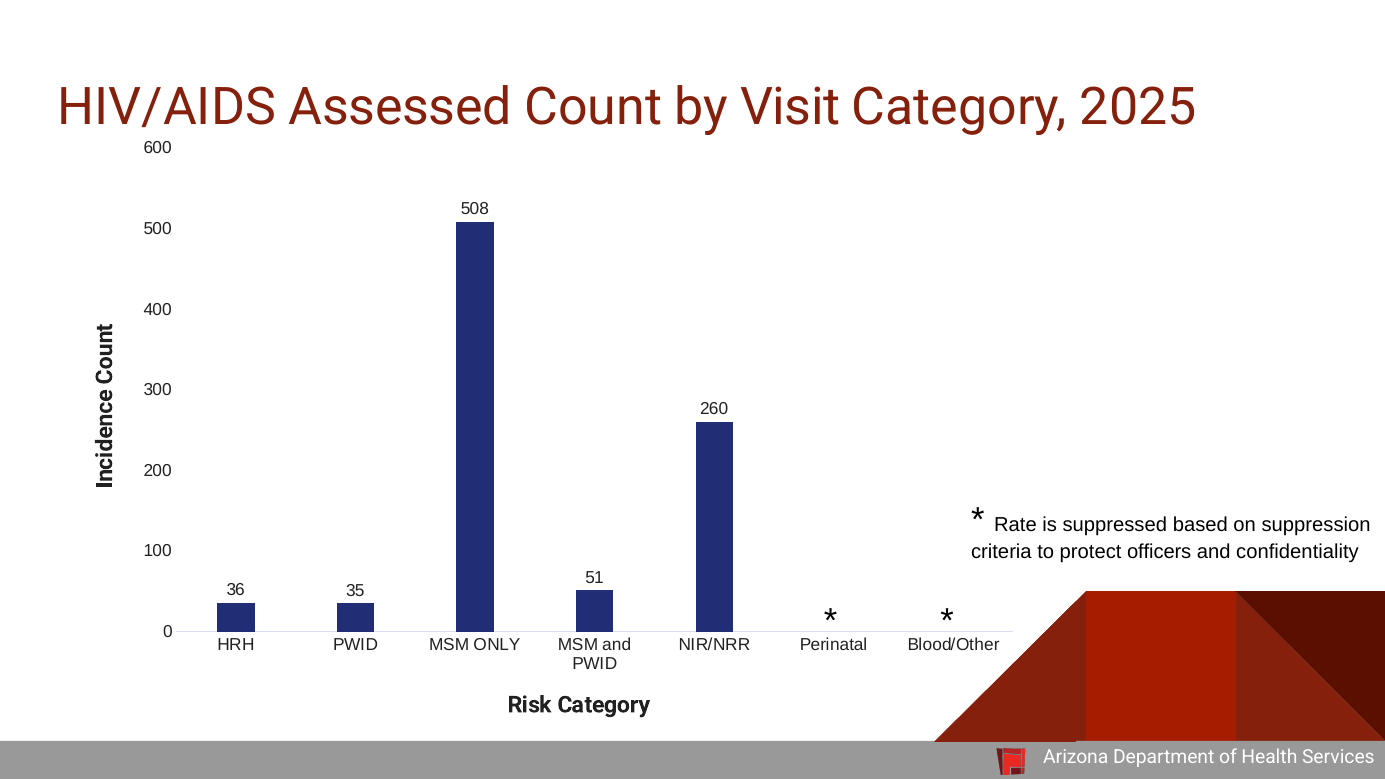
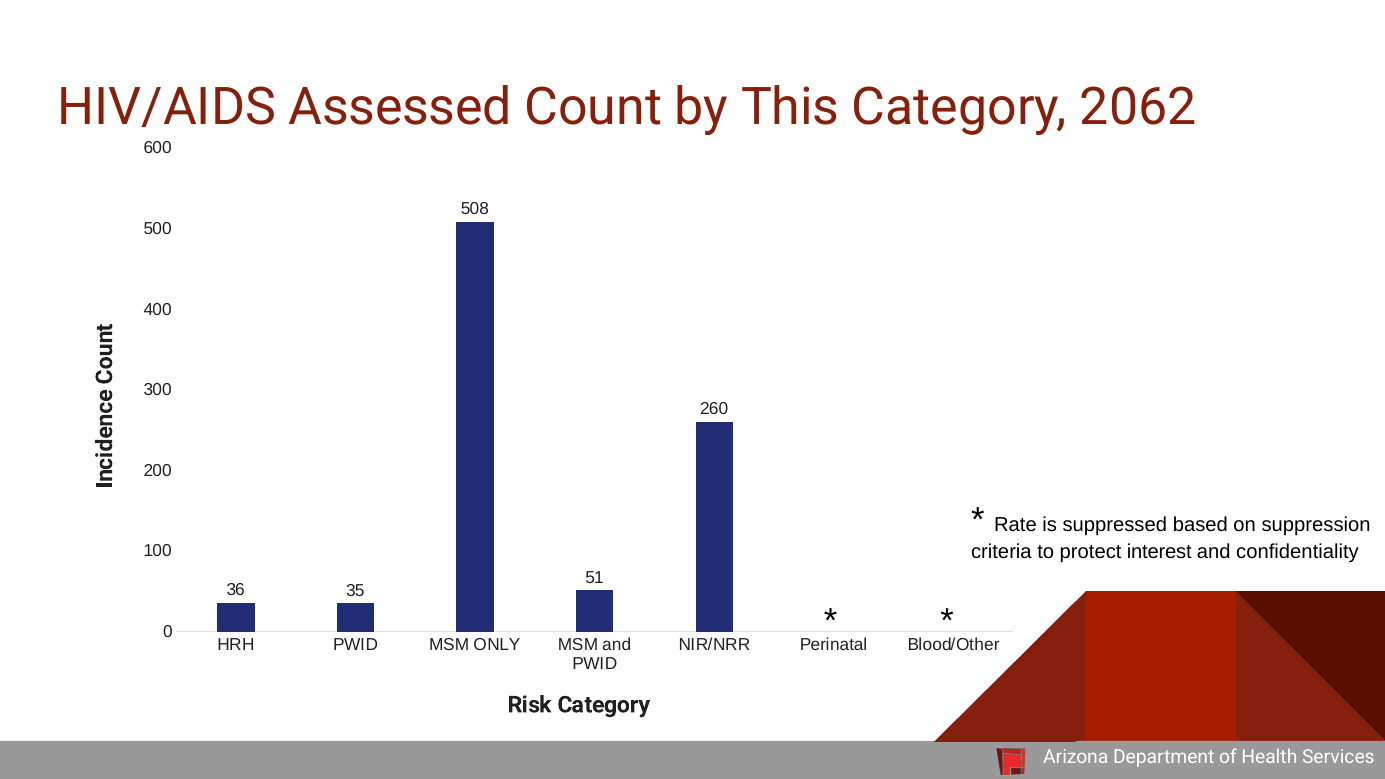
Visit: Visit -> This (790, 107)
2025: 2025 -> 2062 (1138, 107)
officers: officers -> interest (1159, 552)
